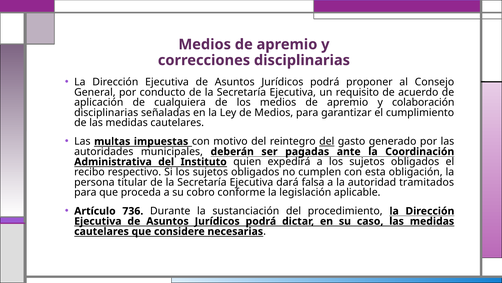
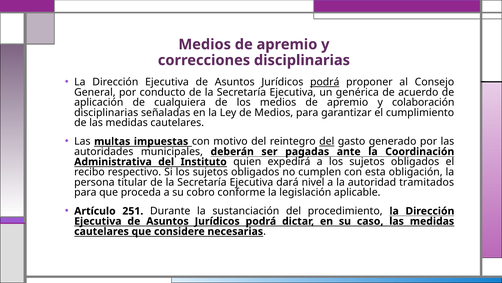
podrá underline: none -> present (325, 82)
requisito: requisito -> genérica (357, 92)
falsa: falsa -> nivel (313, 182)
736: 736 -> 251 (133, 211)
